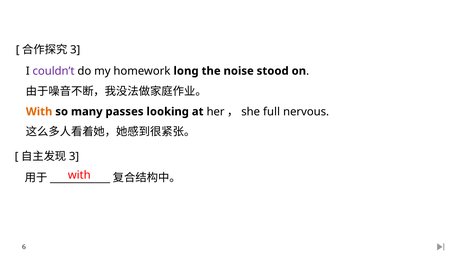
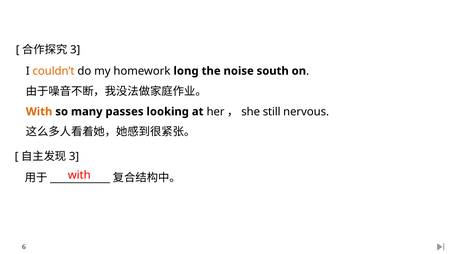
couldn’t colour: purple -> orange (54, 71)
stood: stood -> south (273, 71)
full: full -> still (272, 112)
